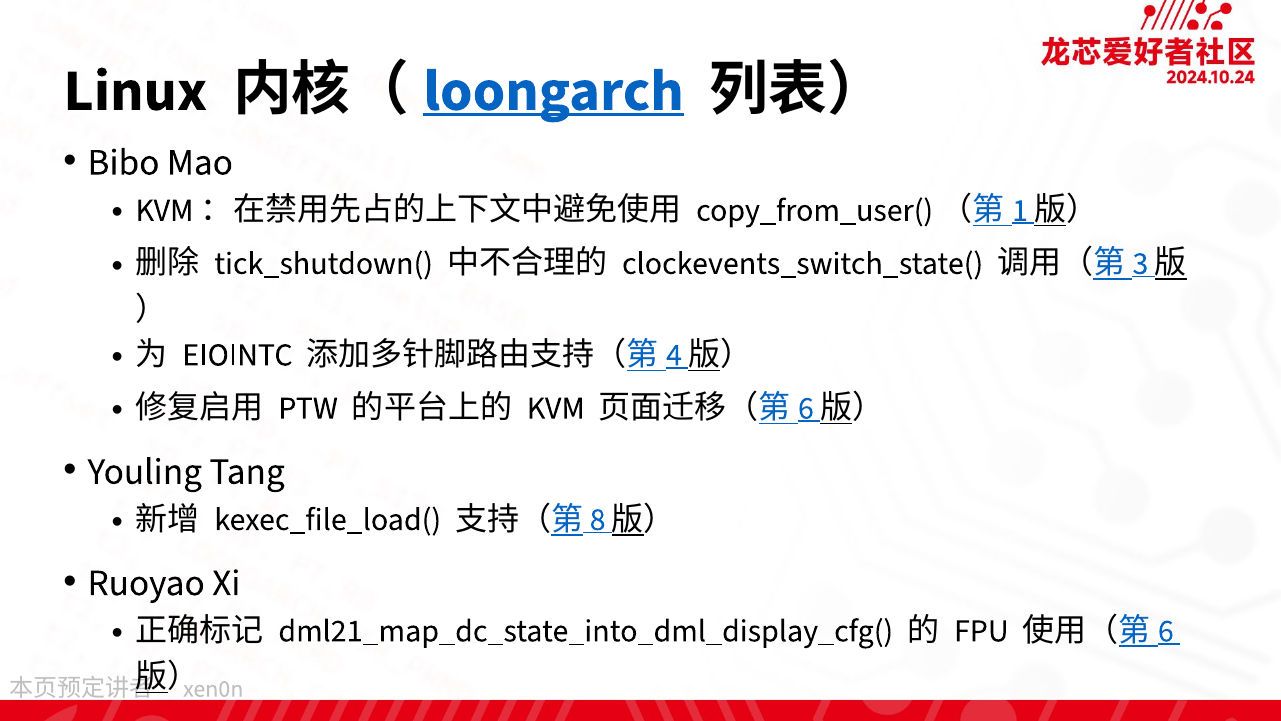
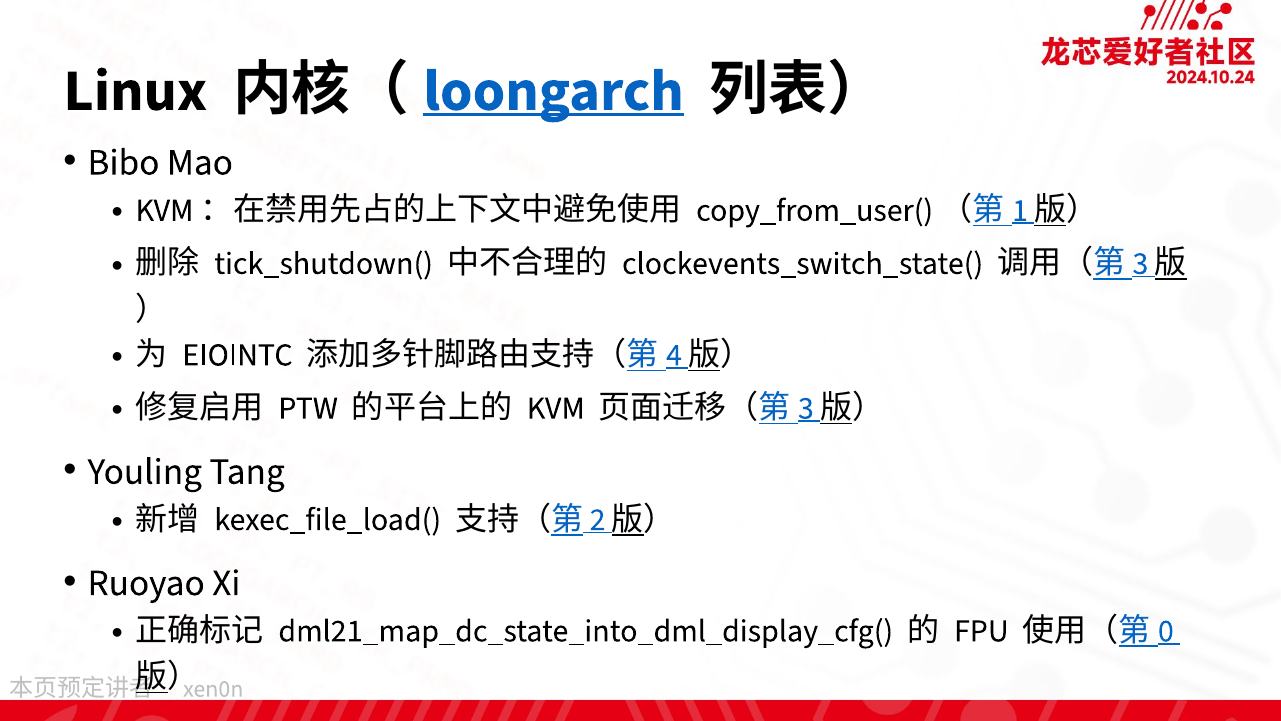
6: 6 -> 3 (806, 408)
8: 8 -> 2 (598, 519)
6: 6 -> 0 (1166, 630)
